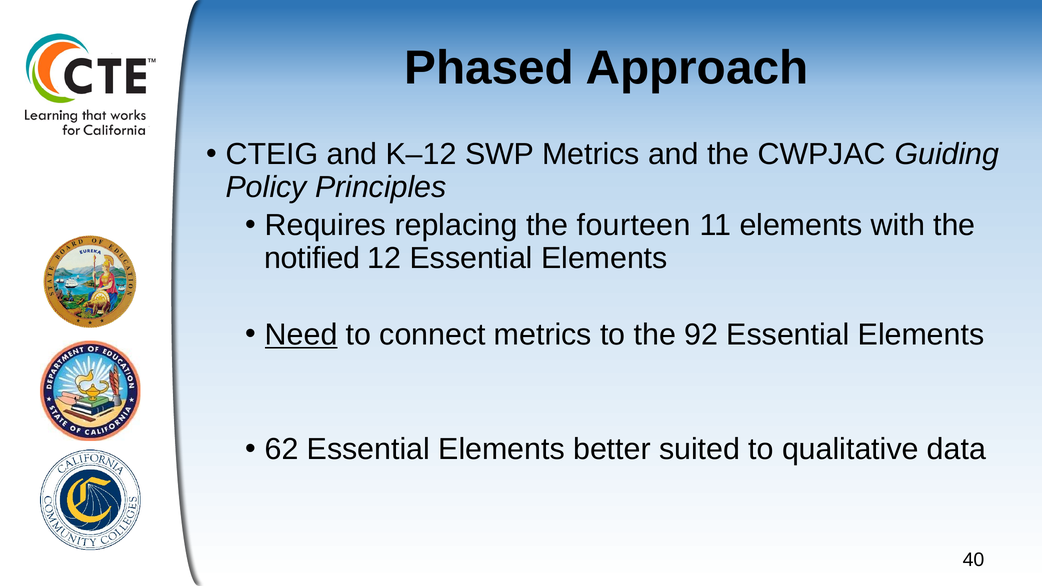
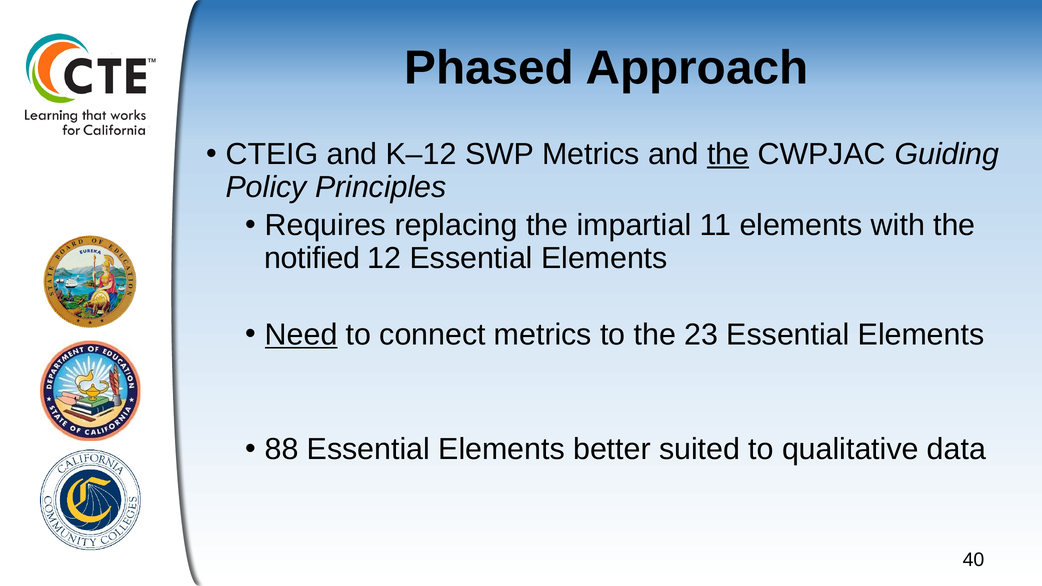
the underline: none -> present (728, 154)
fourteen: fourteen -> impartial (634, 225)
92: 92 -> 23 (701, 335)
62: 62 -> 88 (282, 449)
